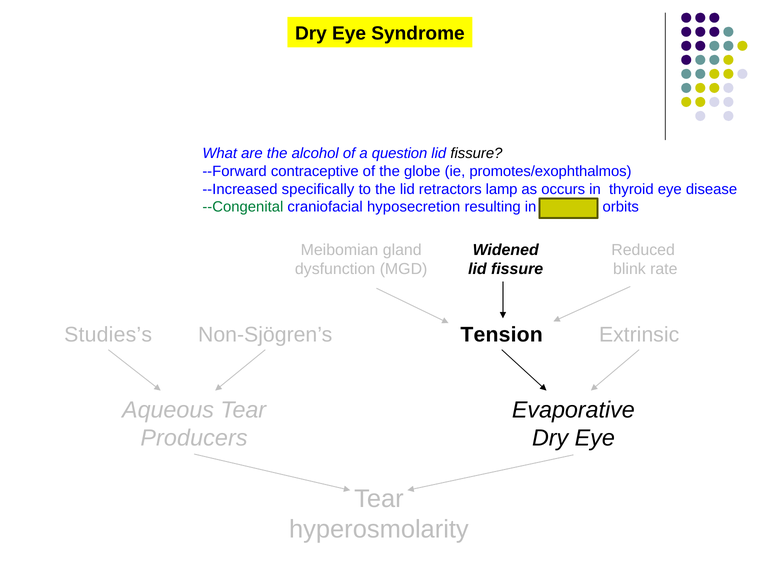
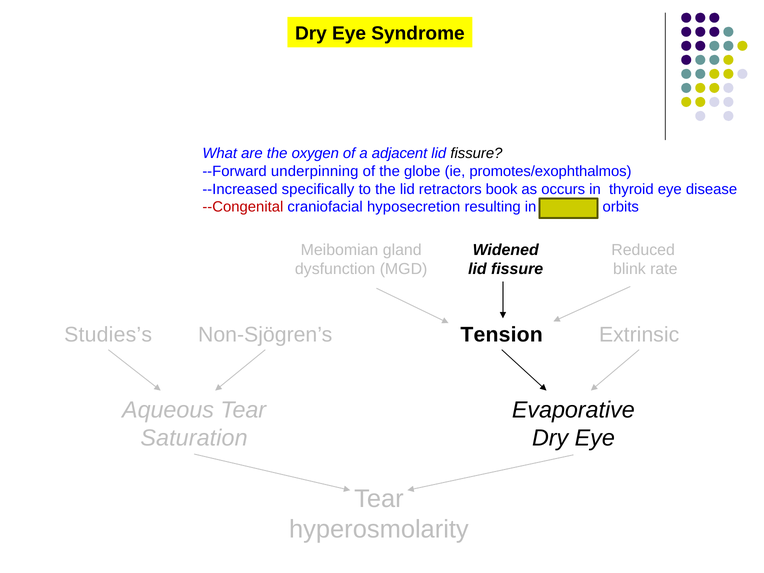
alcohol: alcohol -> oxygen (315, 153)
question: question -> adjacent (400, 153)
contraceptive: contraceptive -> underpinning (315, 171)
lamp: lamp -> book (502, 189)
--Congenital colour: green -> red (243, 207)
Producers: Producers -> Saturation (194, 438)
